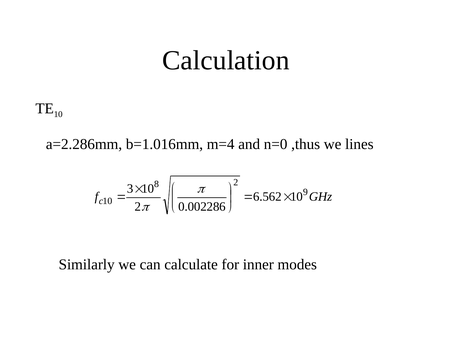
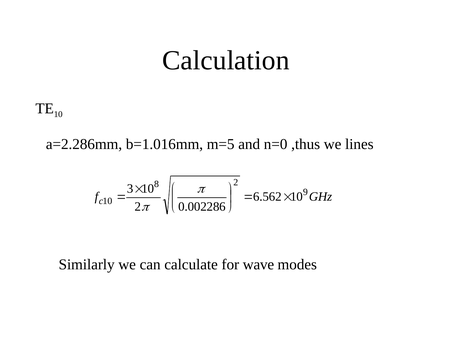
m=4: m=4 -> m=5 (221, 144)
inner: inner -> wave (258, 265)
